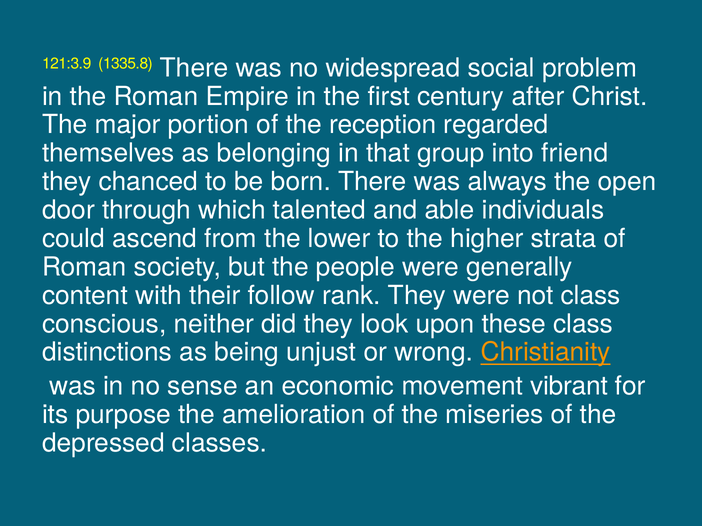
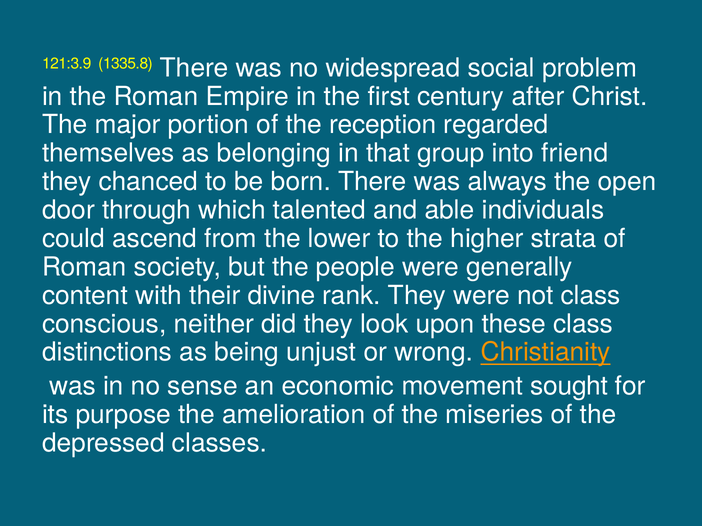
follow: follow -> divine (281, 296)
vibrant: vibrant -> sought (569, 387)
